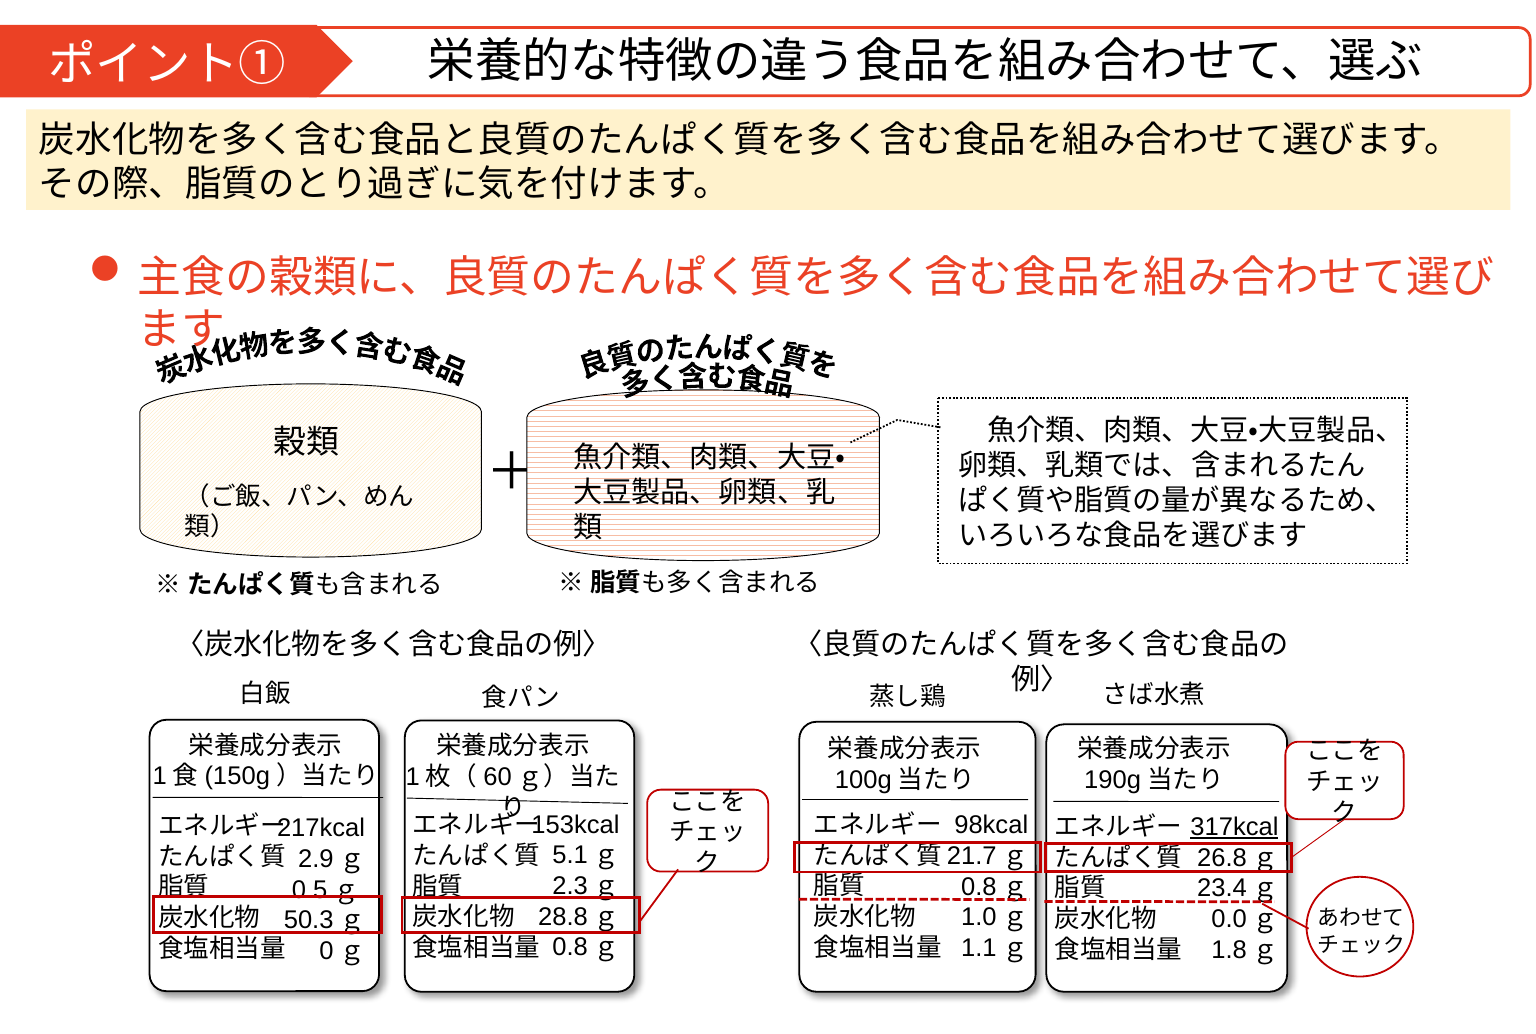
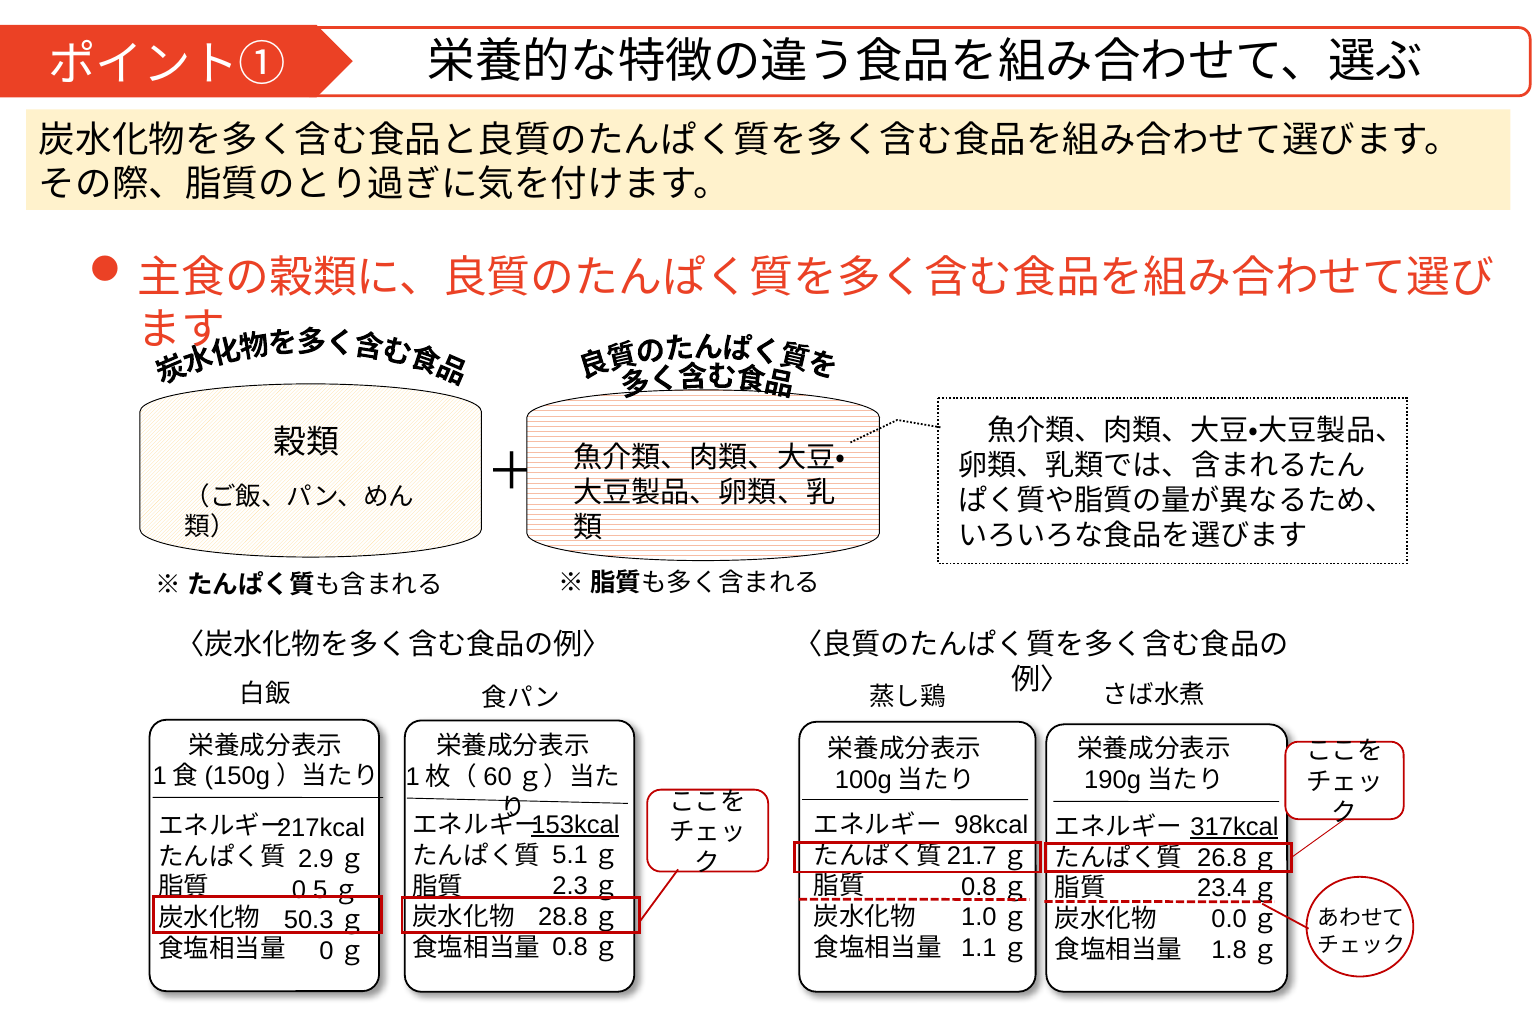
153kcal underline: none -> present (575, 825)
